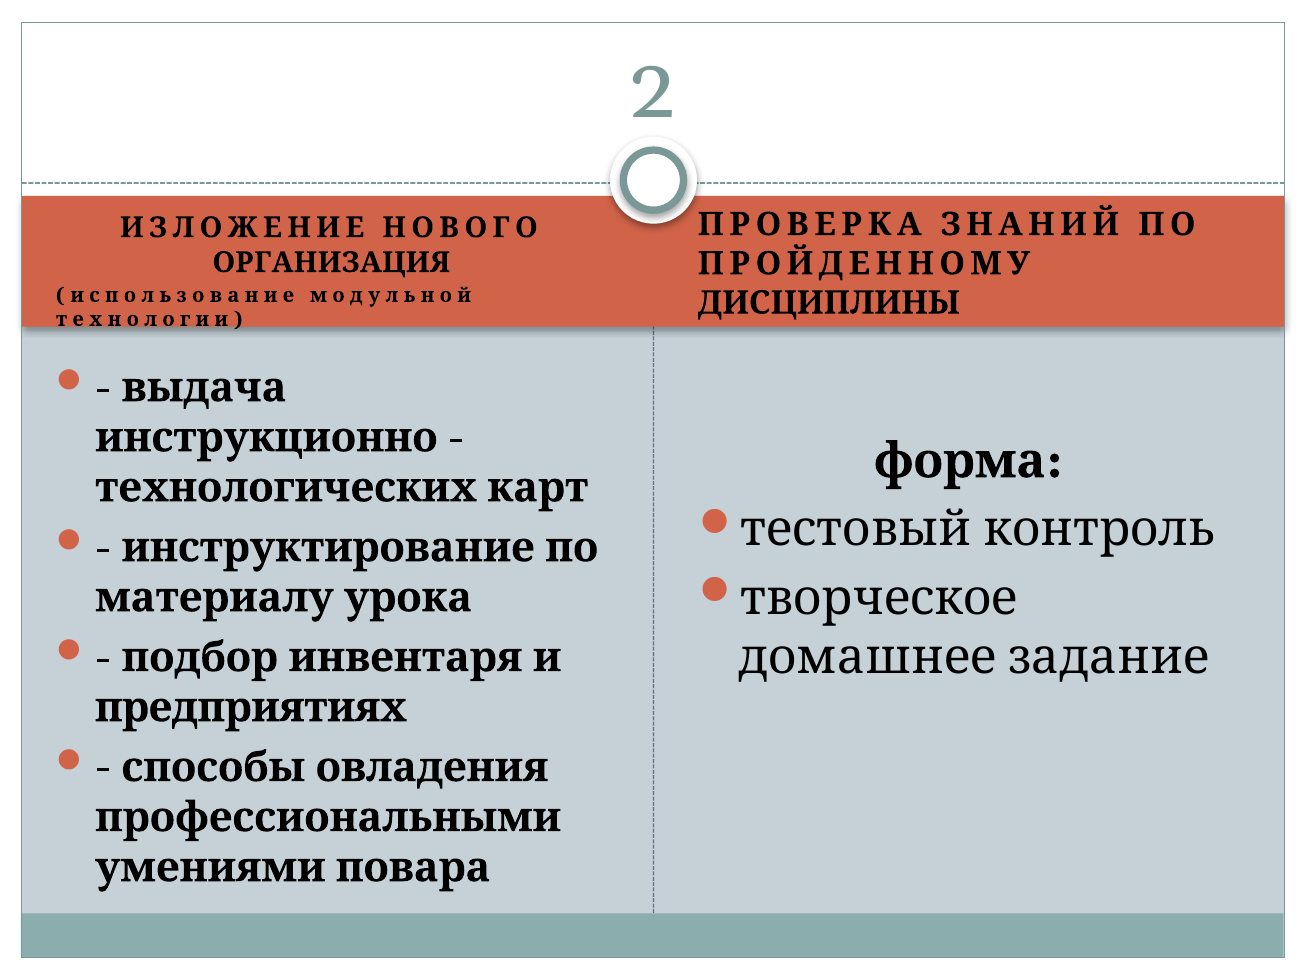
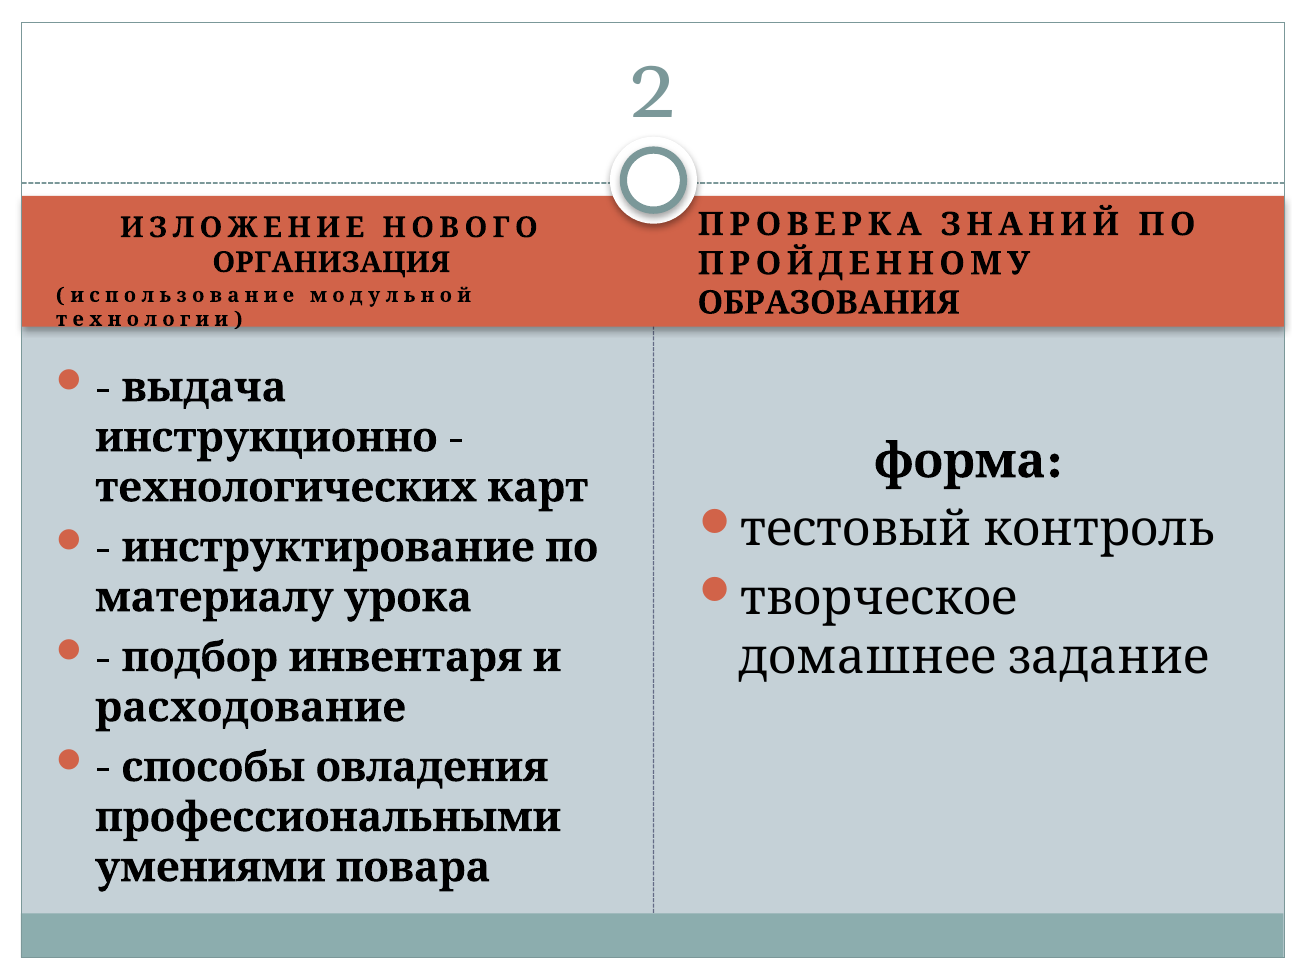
ДИСЦИПЛИНЫ: ДИСЦИПЛИНЫ -> ОБРАЗОВАНИЯ (829, 303)
предприятиях: предприятиях -> расходование (251, 708)
